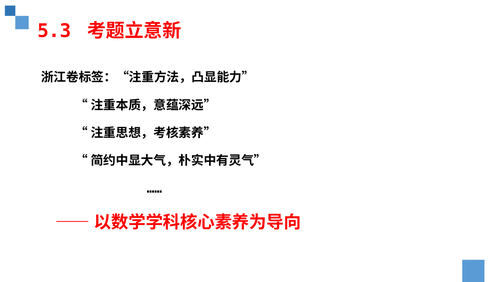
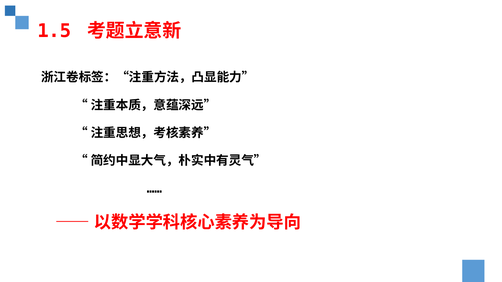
5.3: 5.3 -> 1.5 (54, 31)
